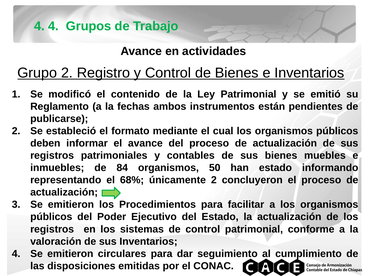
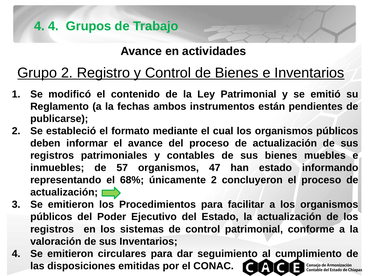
84: 84 -> 57 (122, 168)
50: 50 -> 47 (215, 168)
